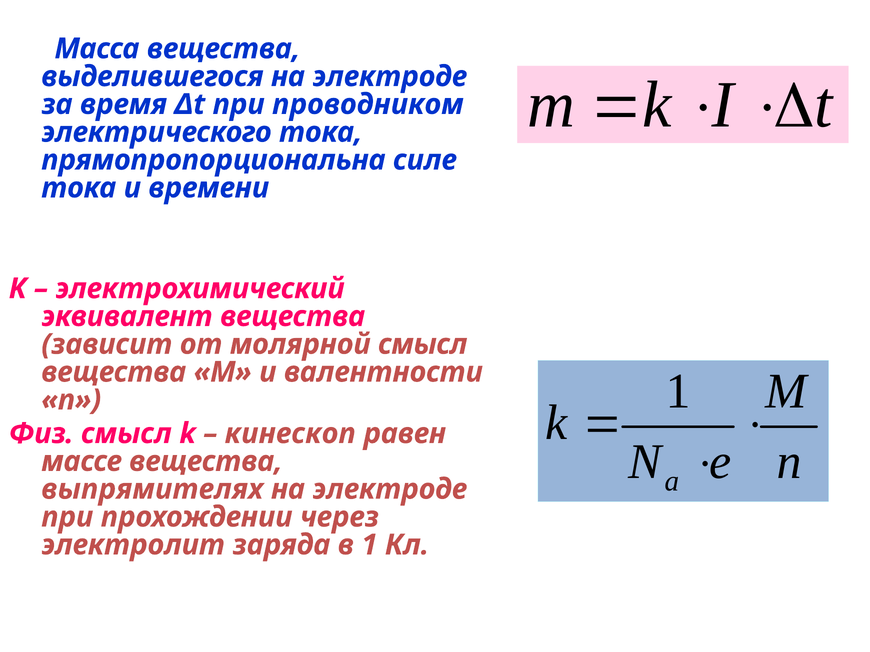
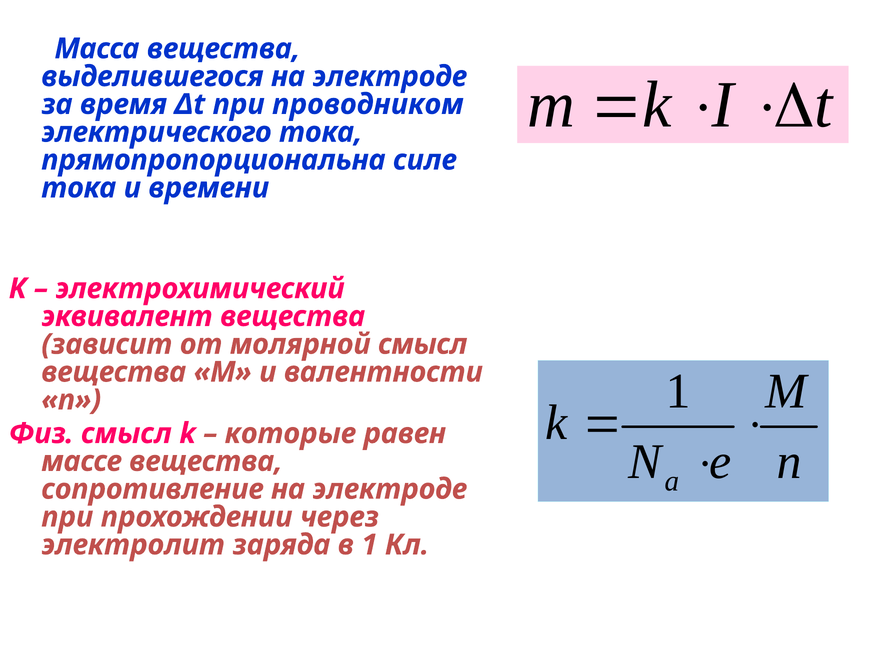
кинескоп: кинескоп -> которые (290, 434)
выпрямителях: выпрямителях -> сопротивление (152, 490)
